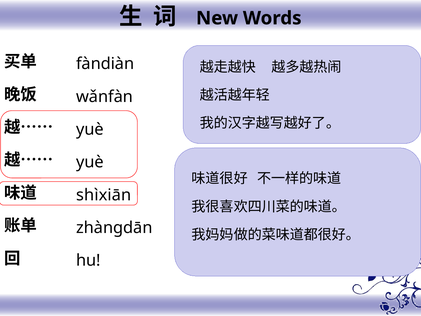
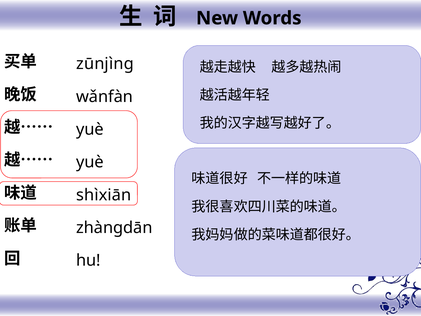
fàndiàn: fàndiàn -> zūnjìng (105, 64)
